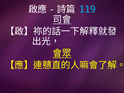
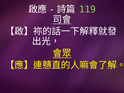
119 colour: light blue -> light green (87, 9)
